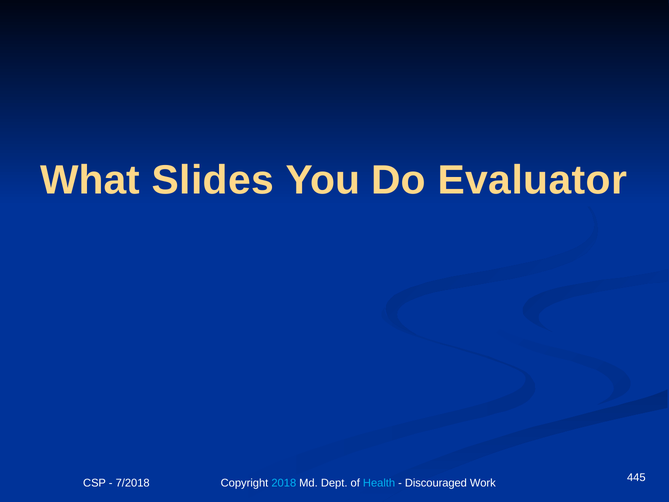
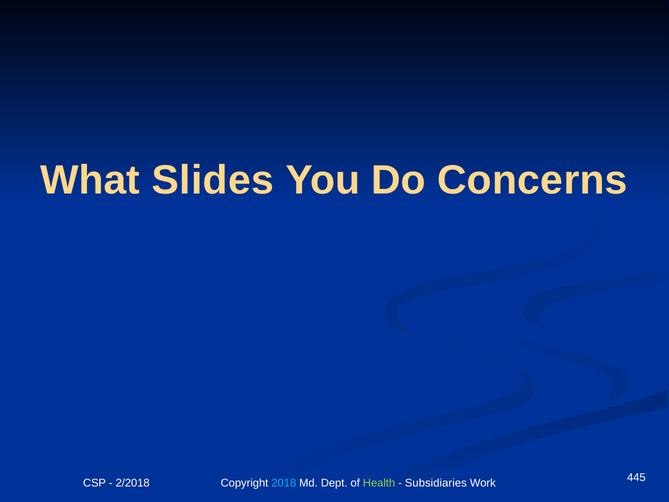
Evaluator: Evaluator -> Concerns (532, 180)
7/2018: 7/2018 -> 2/2018 (133, 483)
Health colour: light blue -> light green (379, 483)
Discouraged: Discouraged -> Subsidiaries (436, 483)
